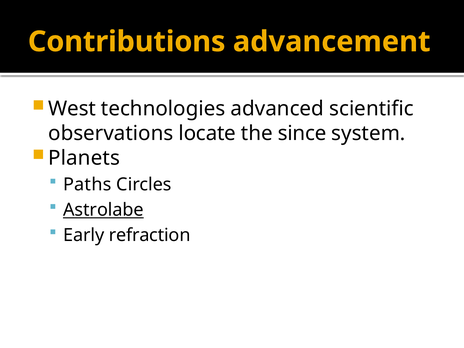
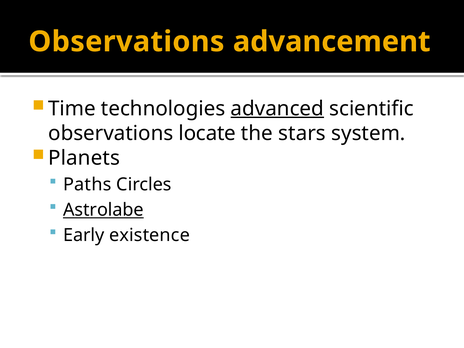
Contributions: Contributions -> Observations (126, 42)
West: West -> Time (72, 109)
advanced underline: none -> present (277, 109)
since: since -> stars (302, 133)
refraction: refraction -> existence (150, 235)
